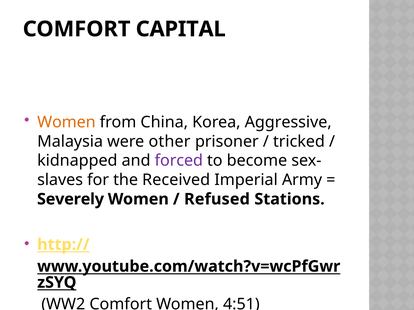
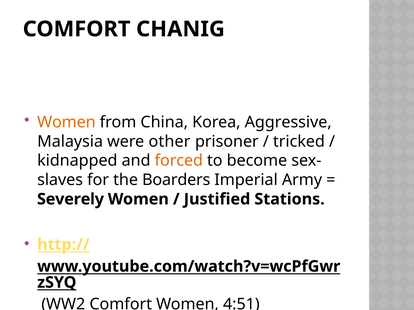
CAPITAL: CAPITAL -> CHANIG (181, 29)
forced colour: purple -> orange (179, 161)
Received: Received -> Boarders (176, 180)
Refused: Refused -> Justified (217, 199)
